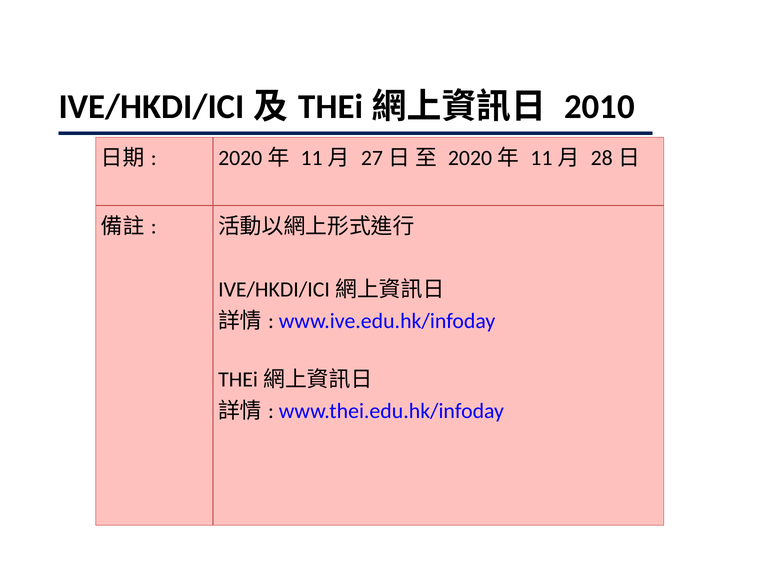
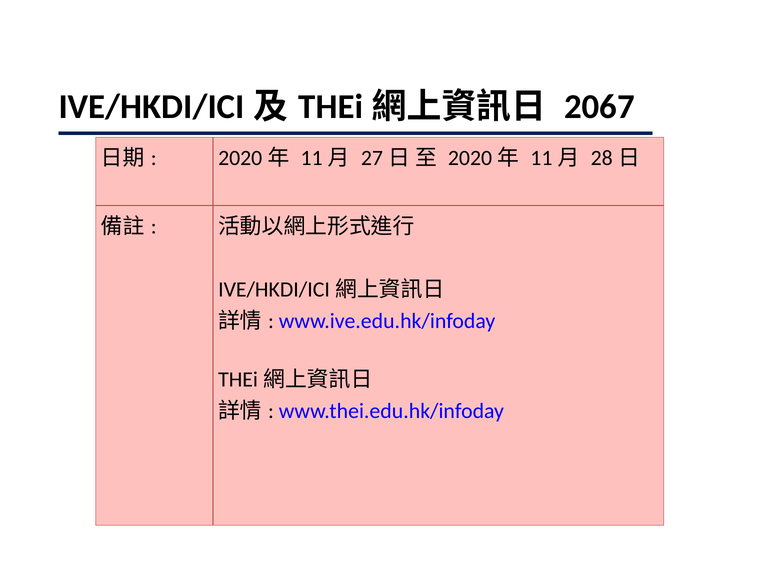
2010: 2010 -> 2067 (599, 107)
